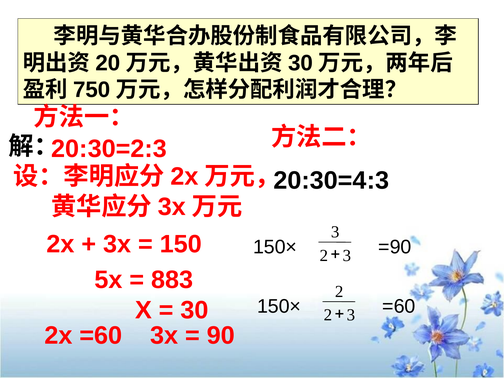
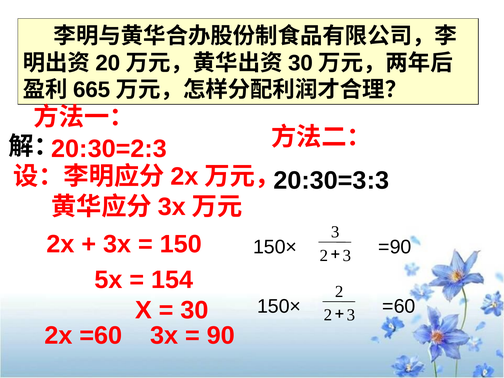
750: 750 -> 665 (92, 90)
20:30=4:3: 20:30=4:3 -> 20:30=3:3 (331, 181)
883: 883 -> 154 (172, 280)
